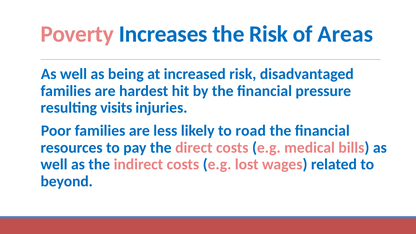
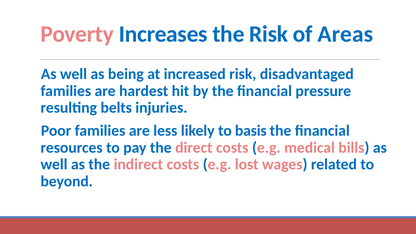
visits: visits -> belts (116, 108)
road: road -> basis (251, 131)
